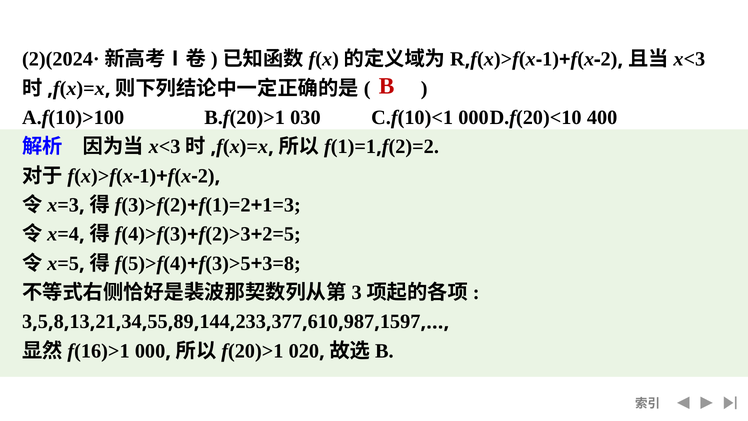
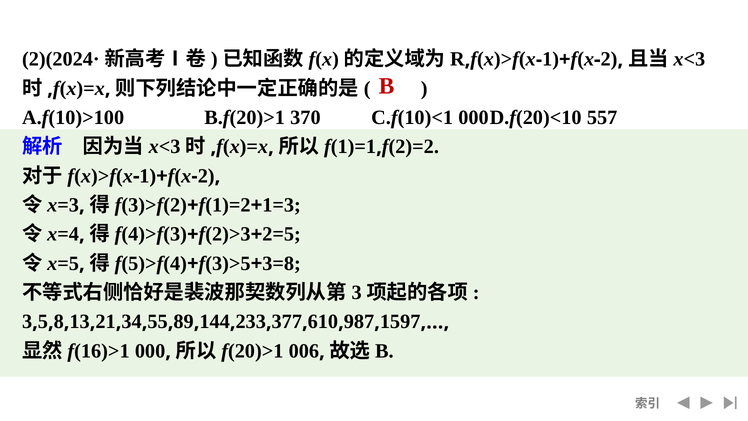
030: 030 -> 370 (305, 118)
400: 400 -> 557 (602, 118)
020: 020 -> 006 (304, 351)
